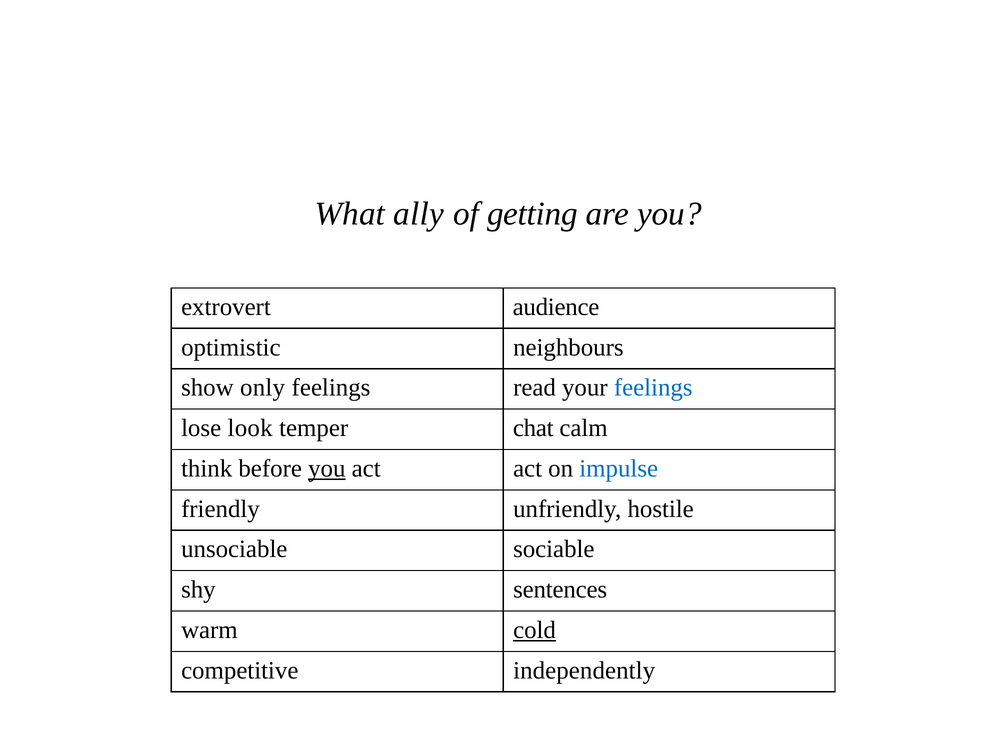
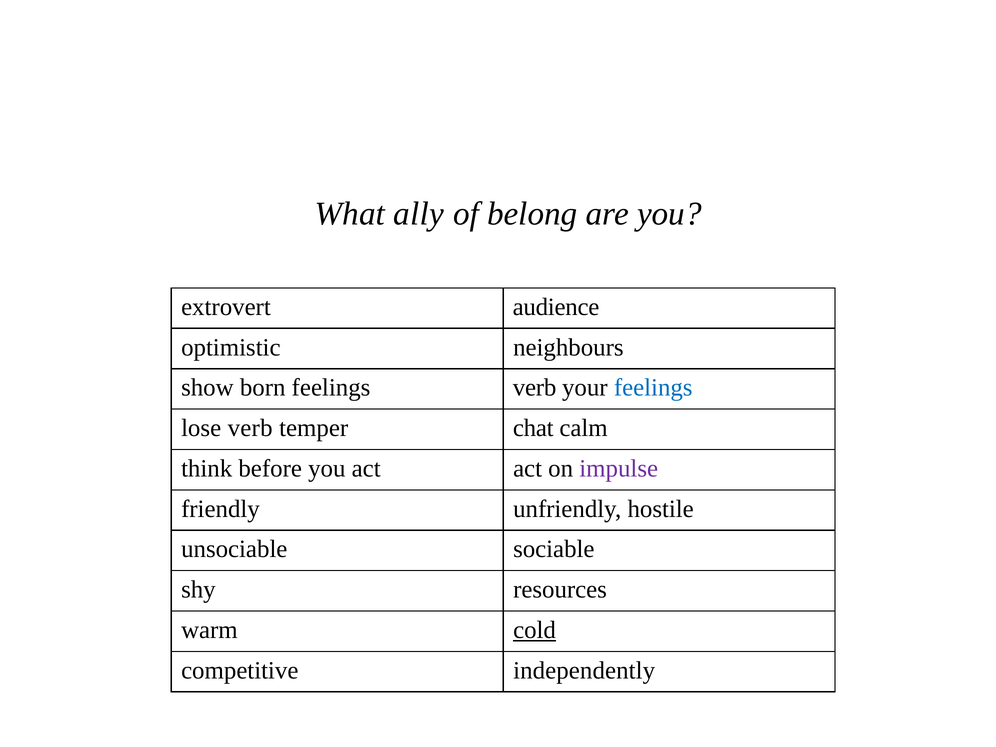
getting: getting -> belong (532, 214)
only: only -> born (263, 388)
feelings read: read -> verb (535, 388)
lose look: look -> verb (250, 428)
you underline: present -> none (327, 468)
impulse colour: blue -> purple (619, 468)
sentences: sentences -> resources (560, 590)
